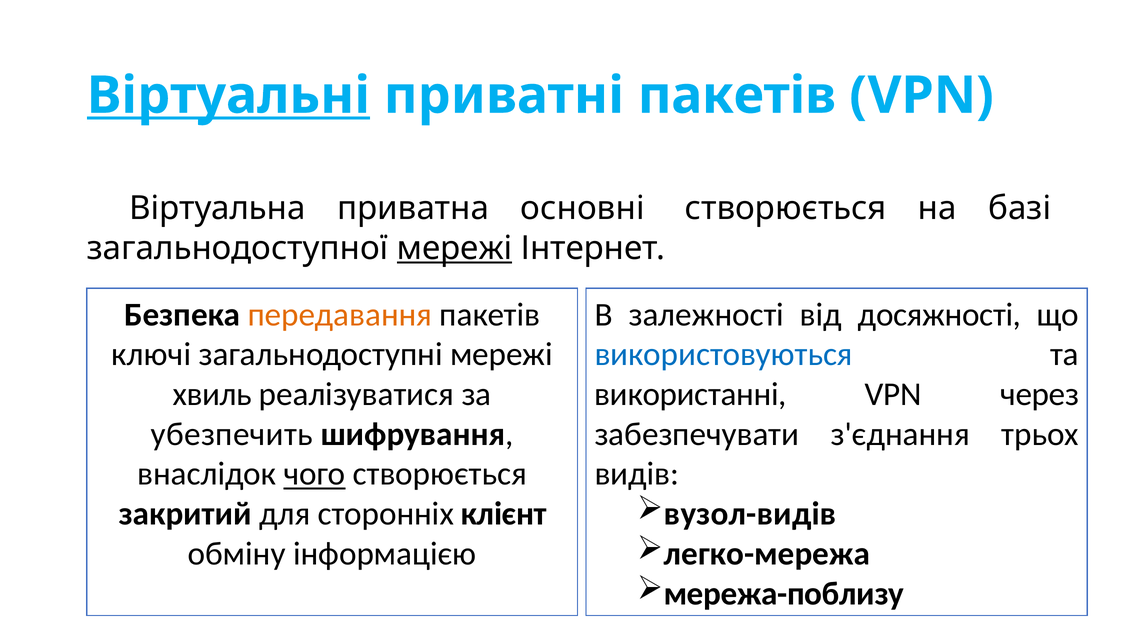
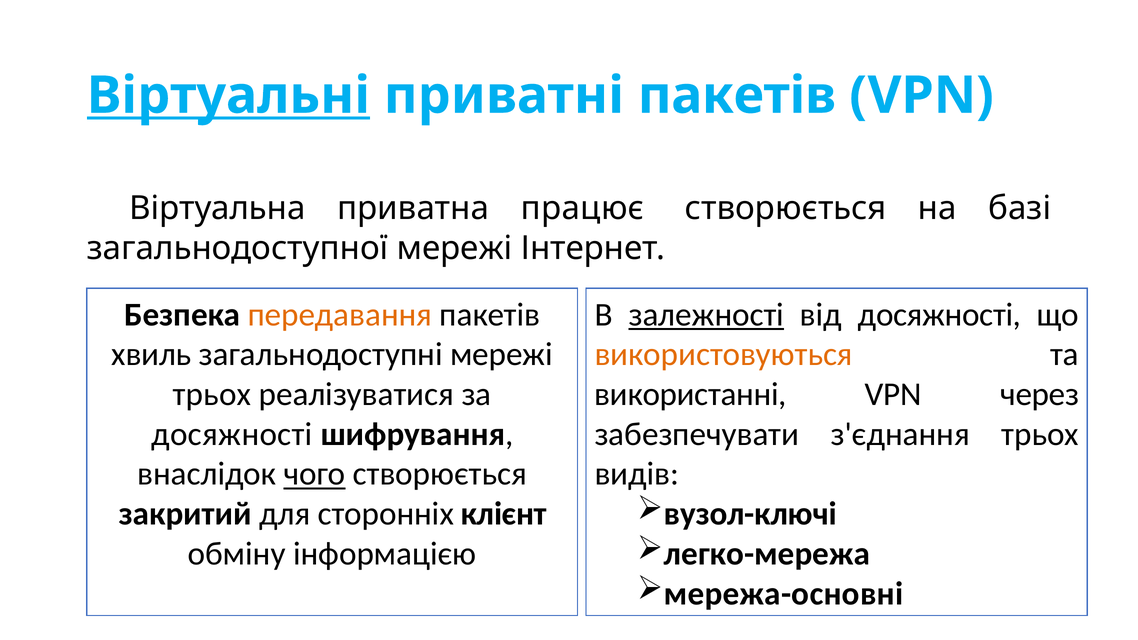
основні: основні -> працює (582, 209)
мережі underline: present -> none (455, 248)
залежності underline: none -> present (706, 315)
ключі: ключі -> хвиль (151, 355)
використовуються colour: blue -> orange (724, 355)
хвиль: хвиль -> трьох (212, 394)
убезпечить: убезпечить -> досяжності (232, 434)
вузол-видів: вузол-видів -> вузол-ключі (750, 514)
мережа-поблизу: мережа-поблизу -> мережа-основні (784, 594)
